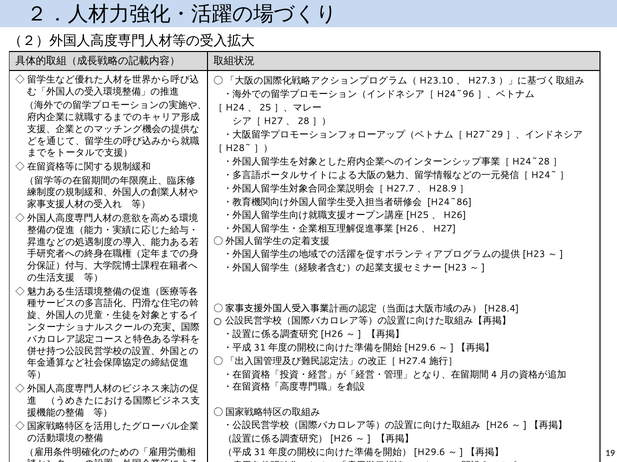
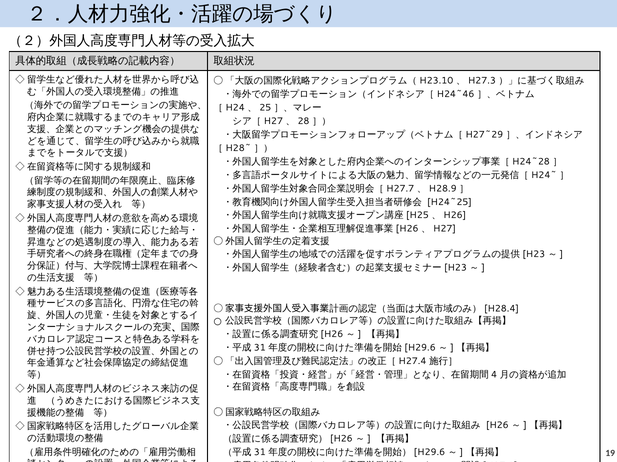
H24~96: H24~96 -> H24~46 (455, 94)
H24~86: H24~86 -> H24~25 (449, 202)
